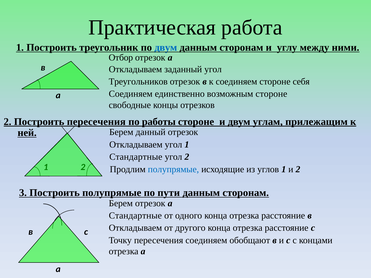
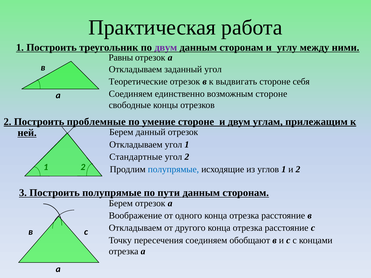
двум colour: blue -> purple (166, 48)
Отбор: Отбор -> Равны (121, 57)
Треугольников: Треугольников -> Теоретические (138, 82)
к соединяем: соединяем -> выдвигать (236, 82)
Построить пересечения: пересечения -> проблемные (96, 122)
работы: работы -> умение (159, 122)
Стандартные: Стандартные -> Воображение (135, 216)
